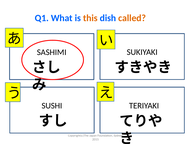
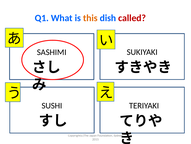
called colour: orange -> red (132, 18)
